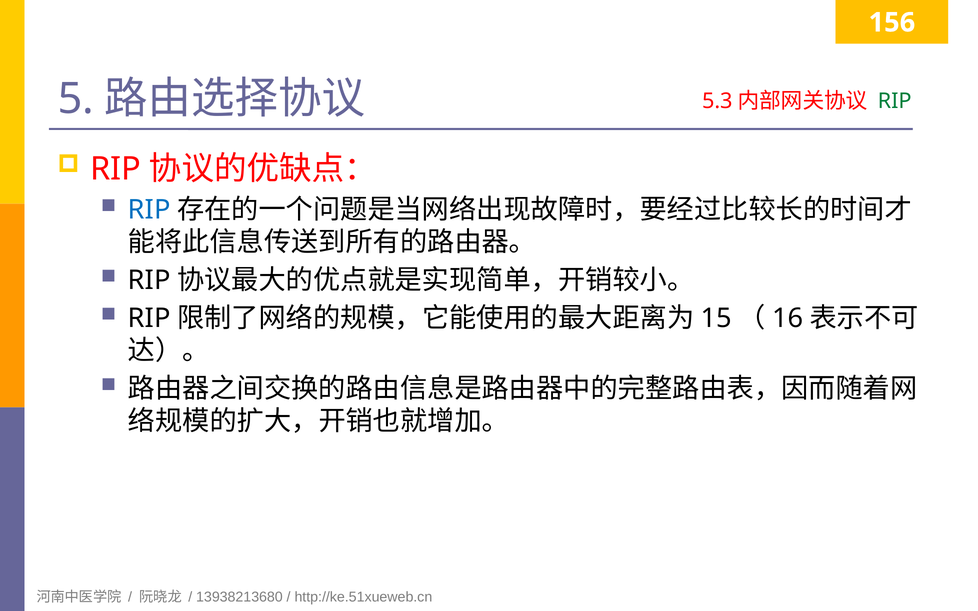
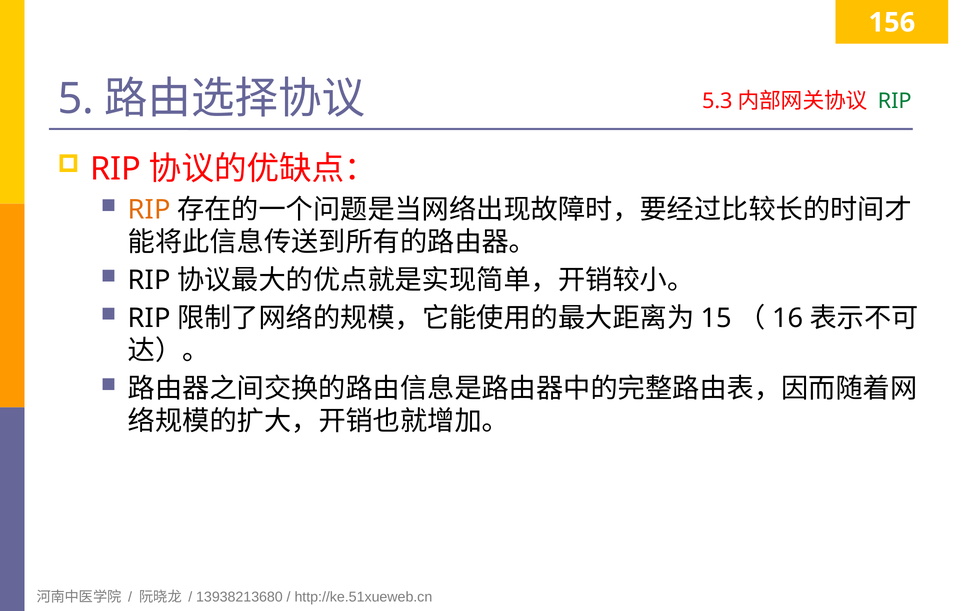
RIP colour: blue -> orange (149, 210)
